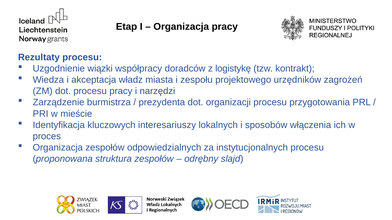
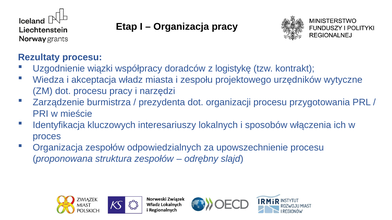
zagrożeń: zagrożeń -> wytyczne (343, 80)
instytucjonalnych: instytucjonalnych -> upowszechnienie (252, 148)
